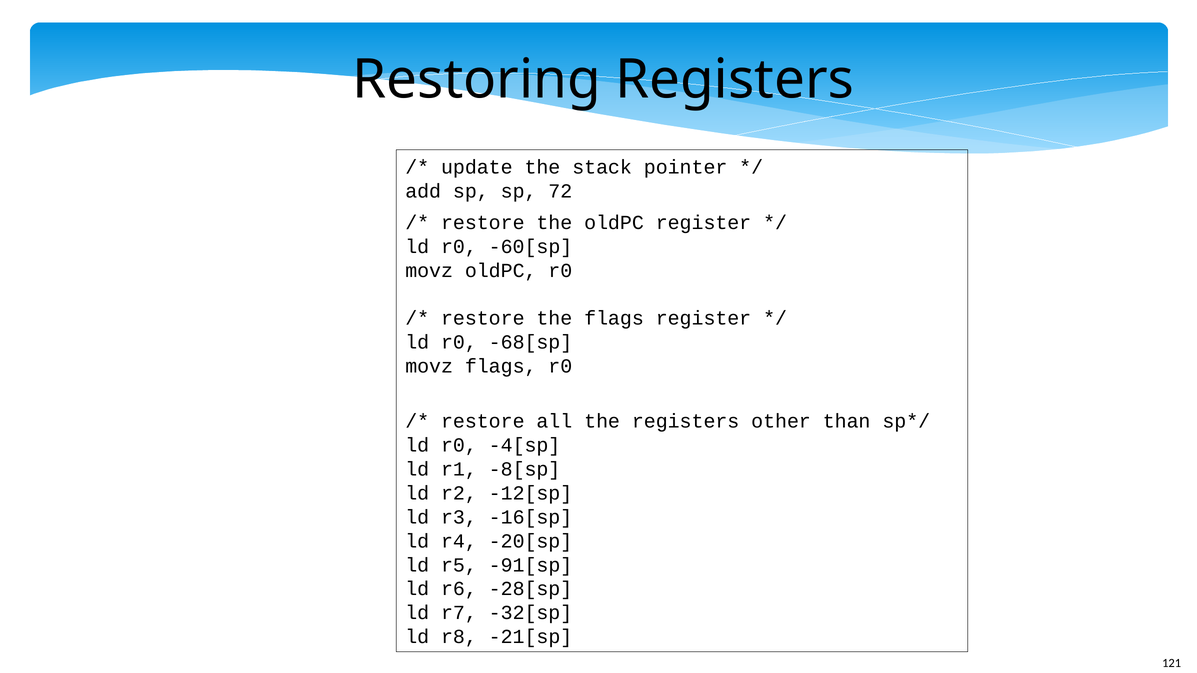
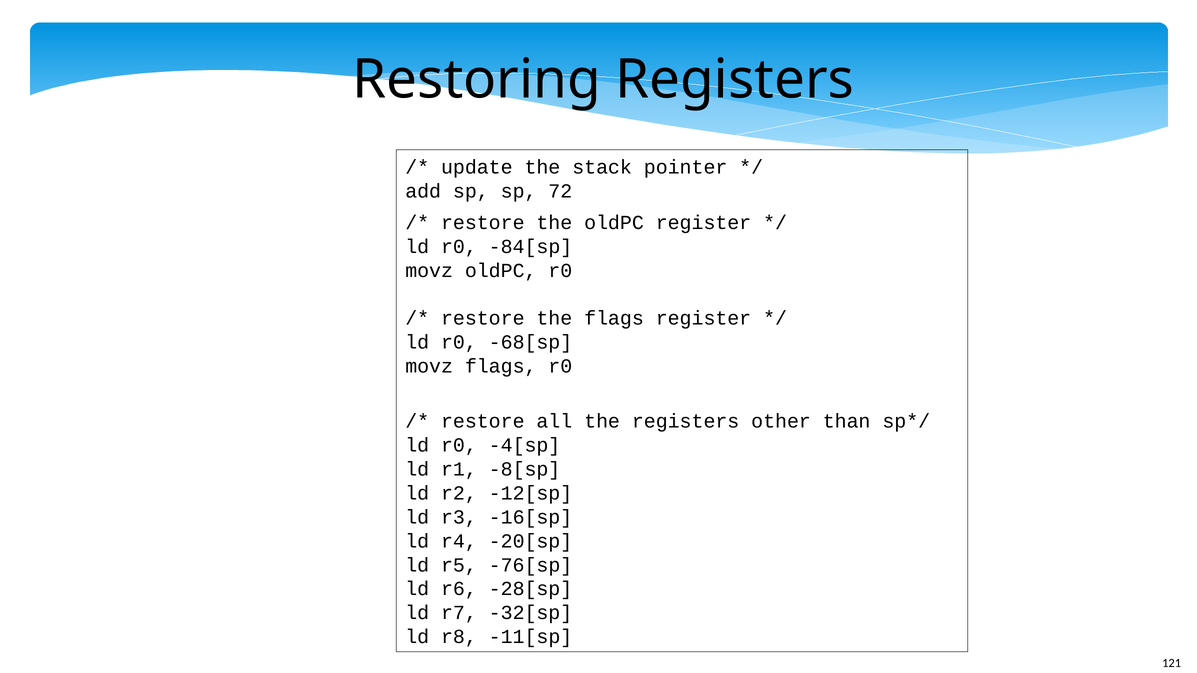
-60[sp: -60[sp -> -84[sp (531, 247)
-91[sp: -91[sp -> -76[sp (531, 565)
-21[sp: -21[sp -> -11[sp (531, 637)
